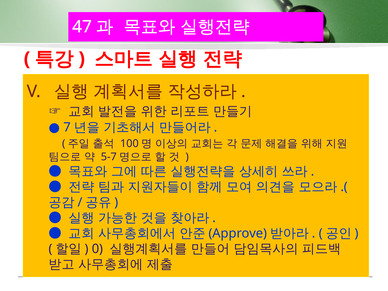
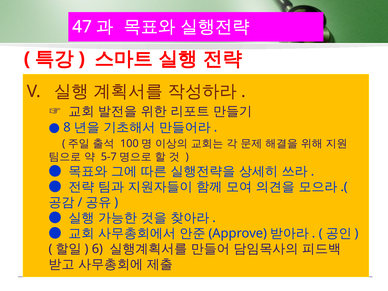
7: 7 -> 8 (67, 127)
0: 0 -> 6 (97, 249)
